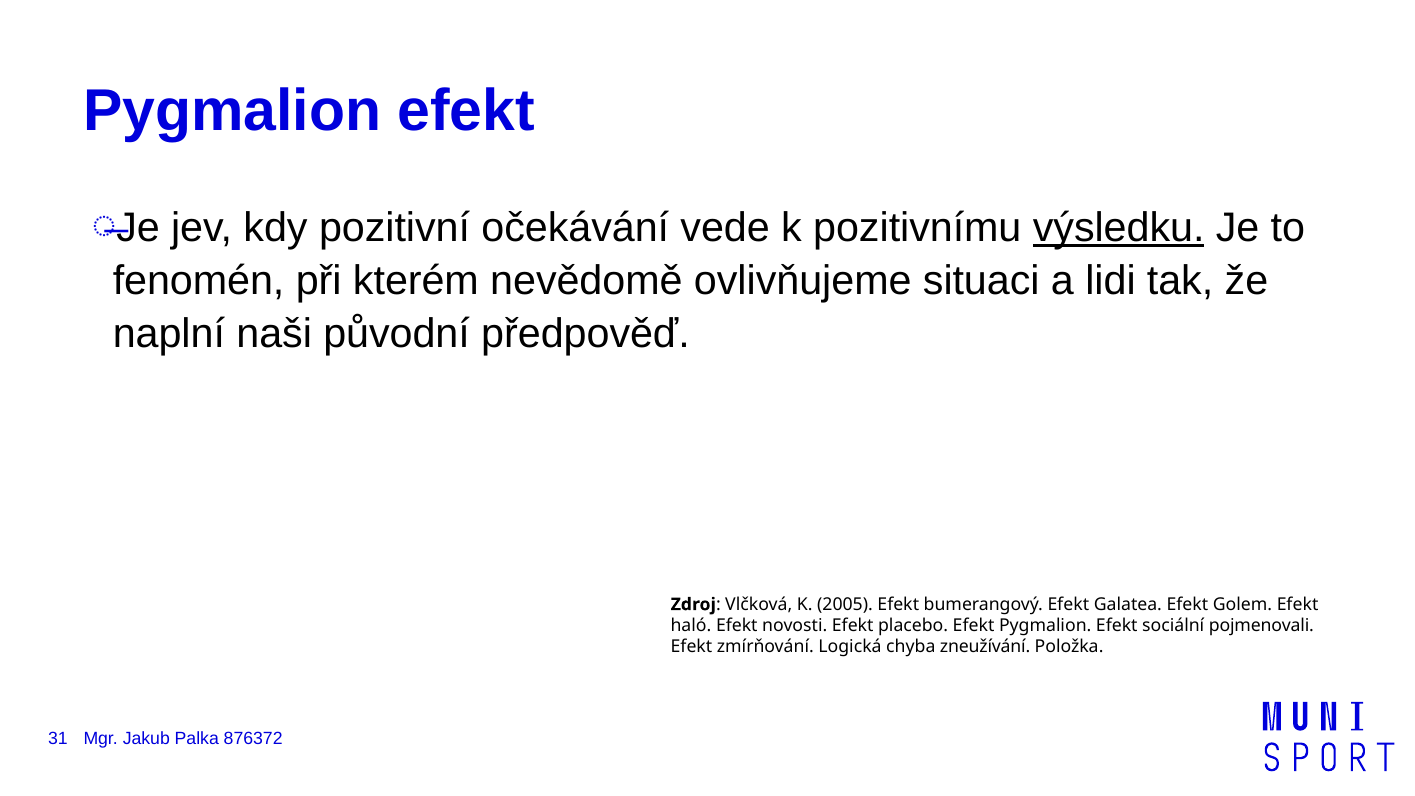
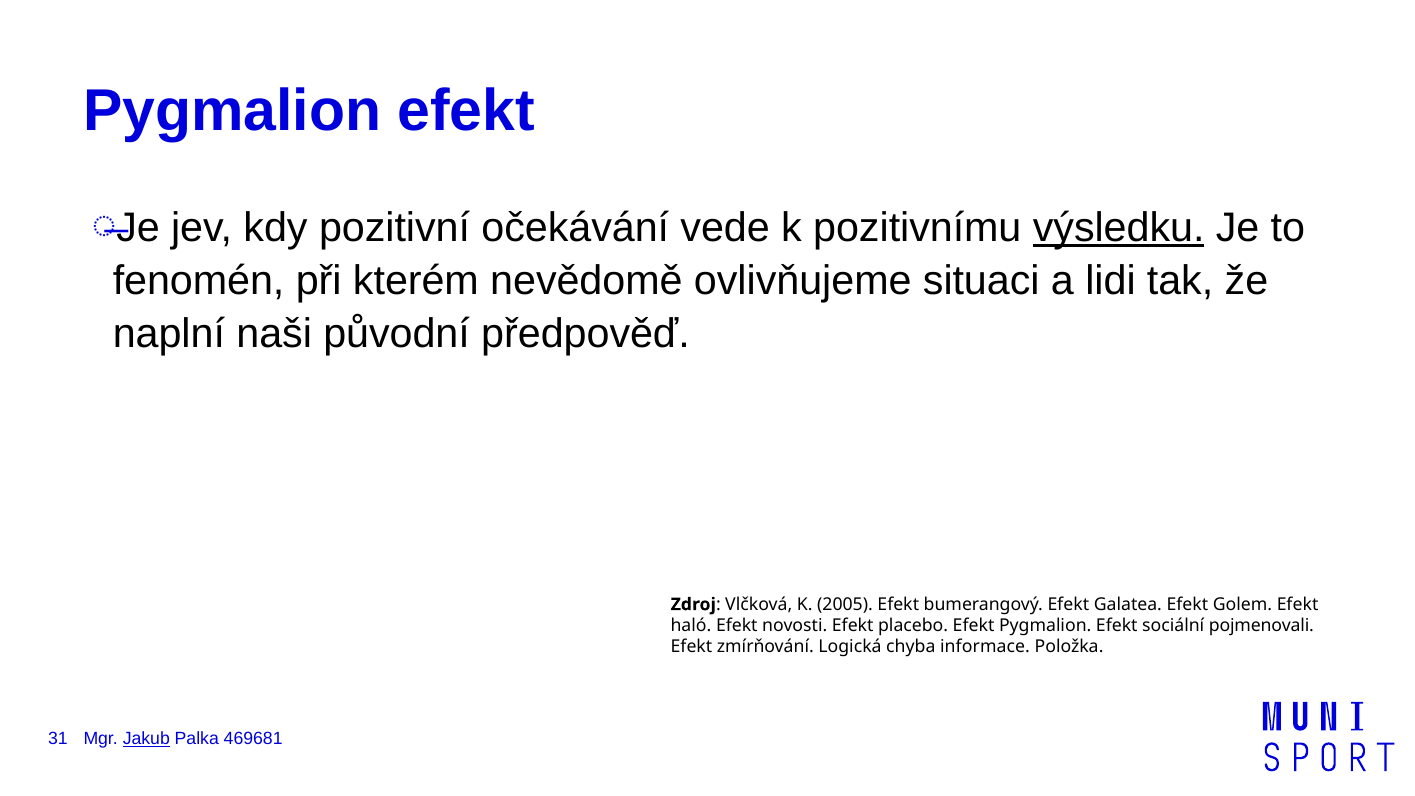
zneužívání: zneužívání -> informace (985, 647)
Jakub underline: none -> present (146, 739)
876372: 876372 -> 469681 (253, 739)
